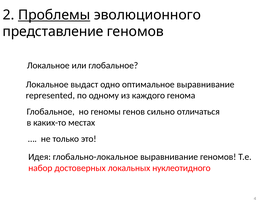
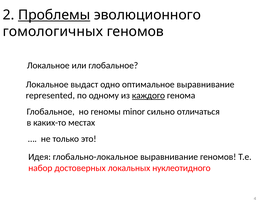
представление: представление -> гомологичных (53, 32)
каждого underline: none -> present (148, 96)
генов: генов -> minor (134, 112)
